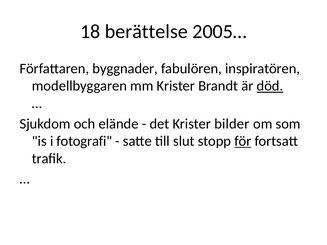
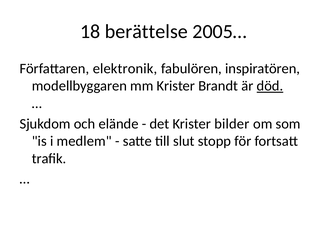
byggnader: byggnader -> elektronik (125, 69)
fotografi: fotografi -> medlem (84, 141)
för underline: present -> none (243, 141)
